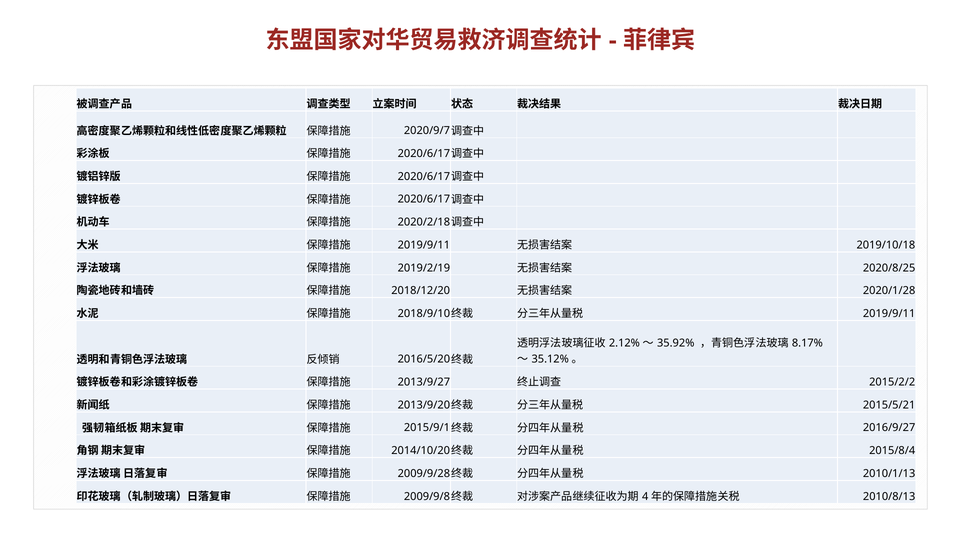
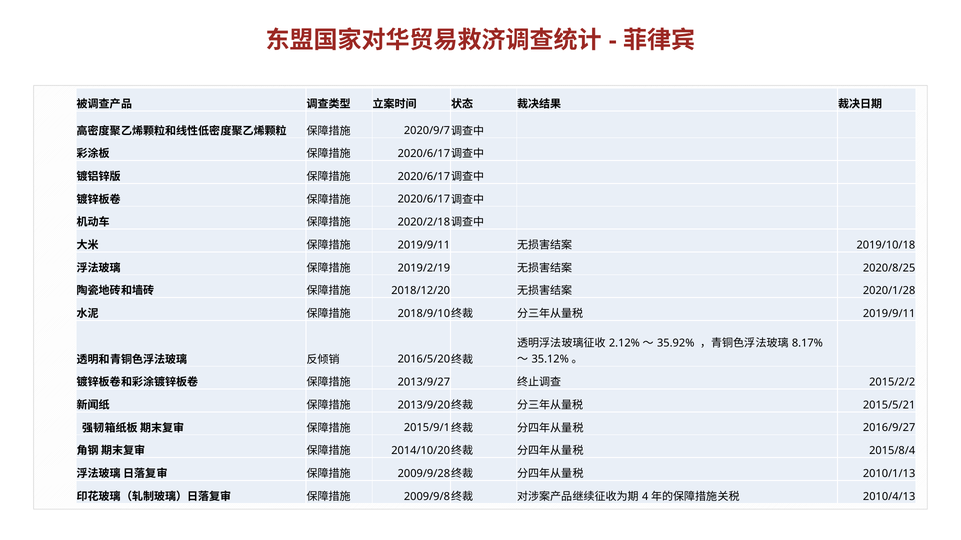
2010/8/13: 2010/8/13 -> 2010/4/13 (889, 497)
